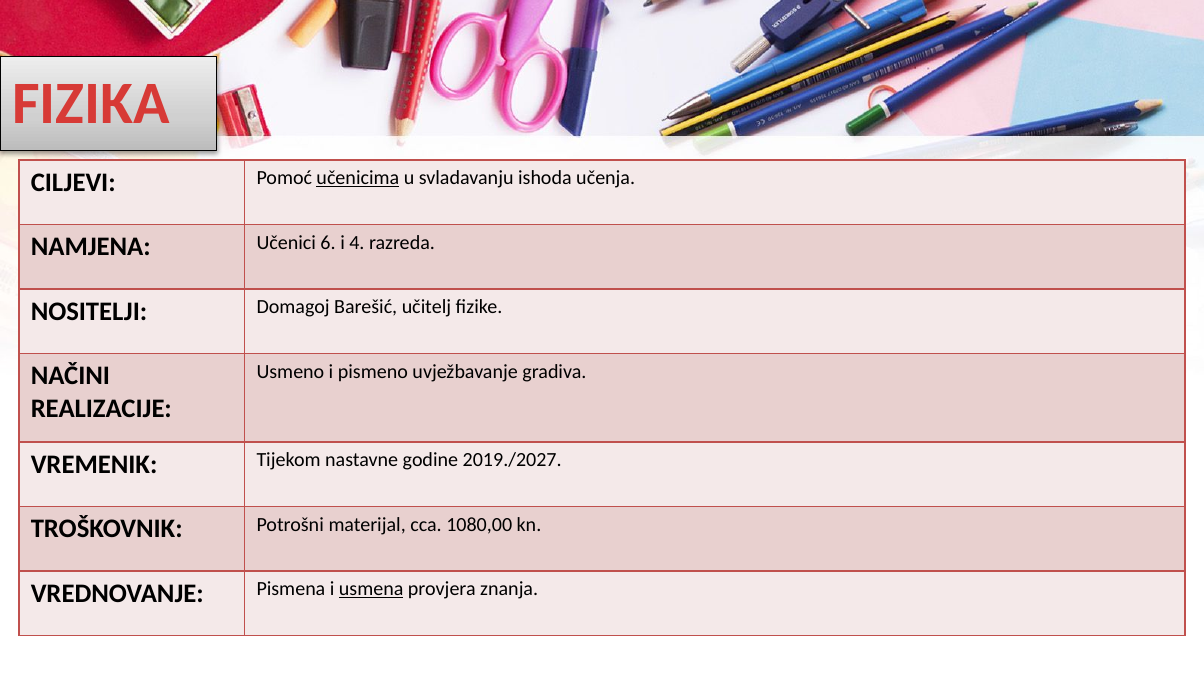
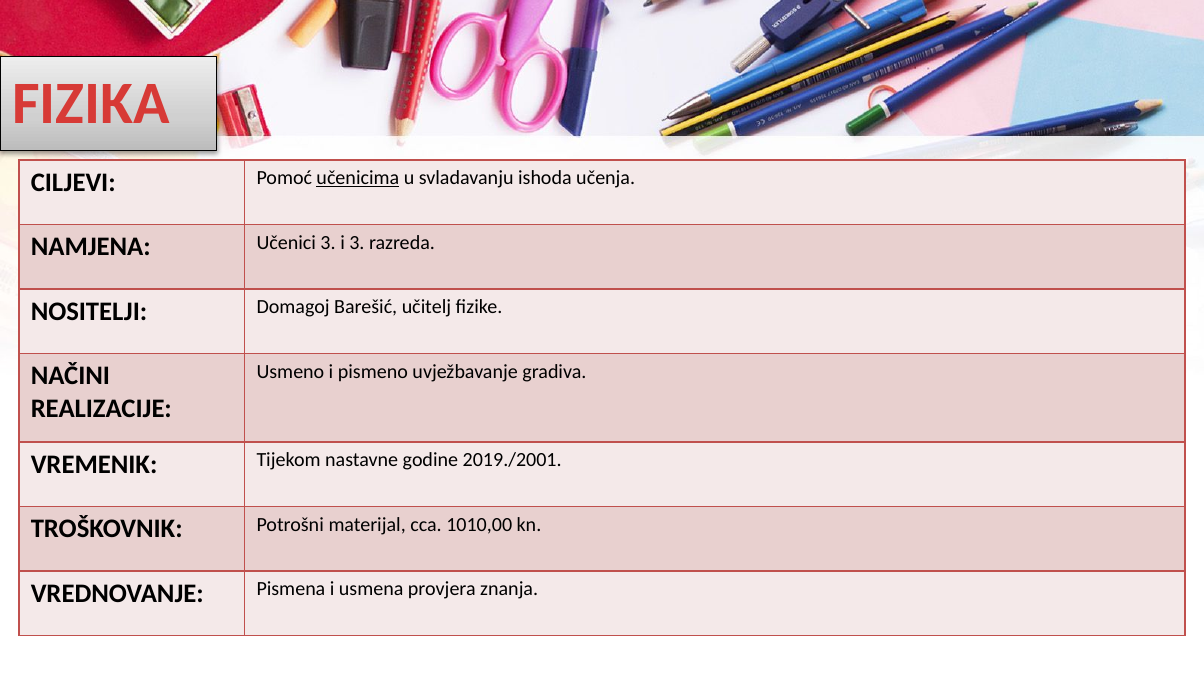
Učenici 6: 6 -> 3 (328, 243)
i 4: 4 -> 3 (357, 243)
2019./2027: 2019./2027 -> 2019./2001 (512, 460)
1080,00: 1080,00 -> 1010,00 (479, 525)
usmena underline: present -> none (371, 590)
